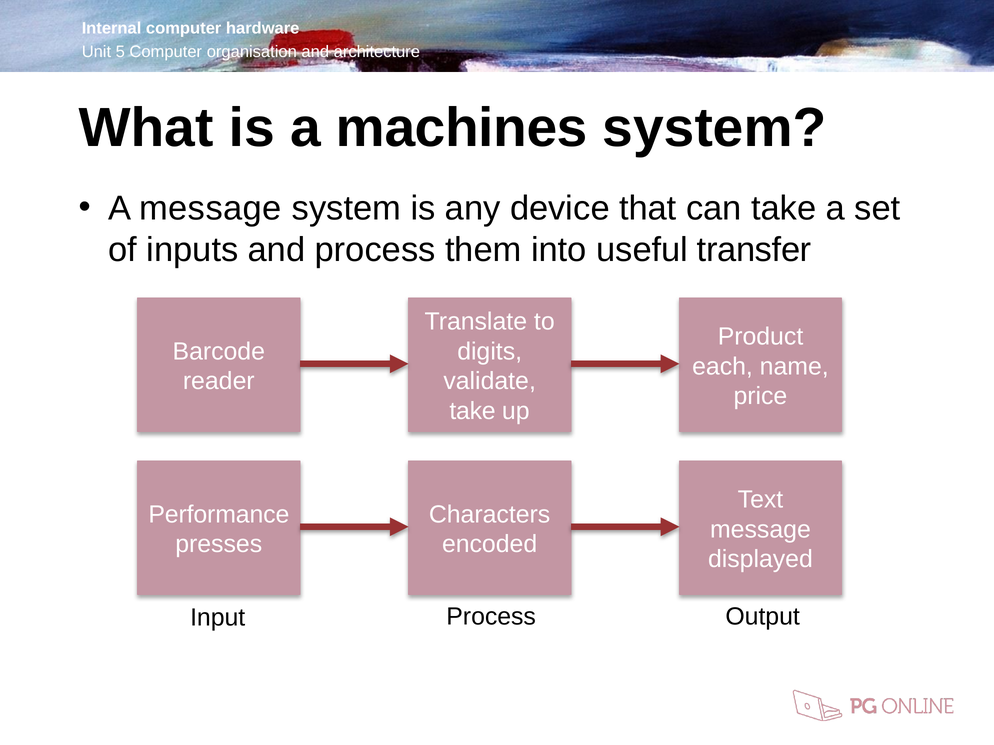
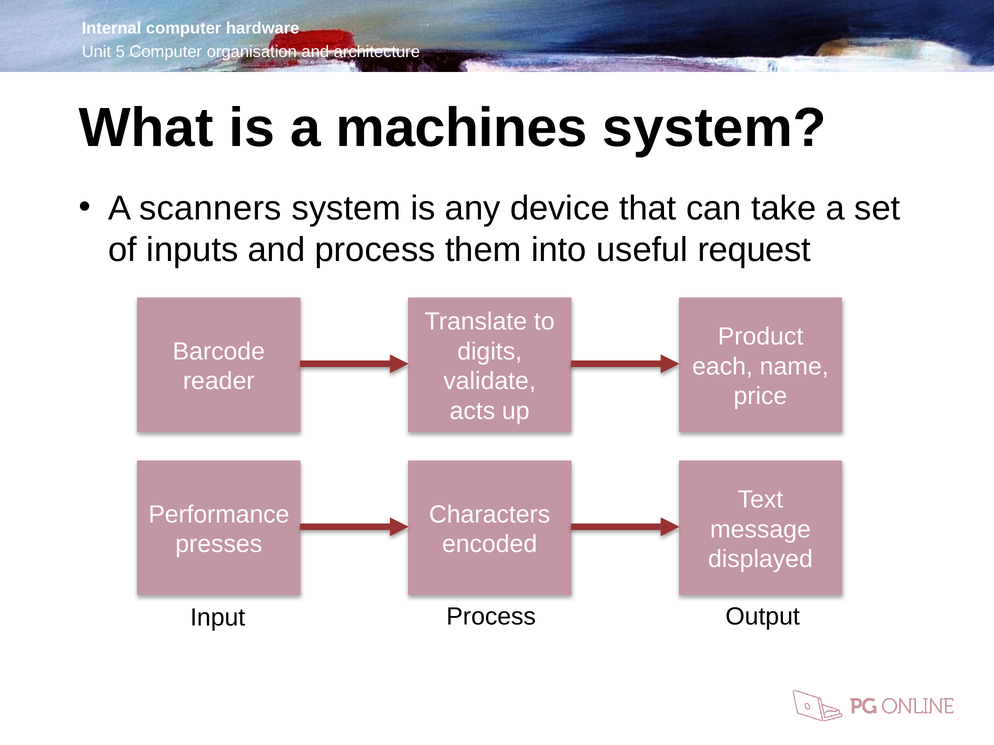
A message: message -> scanners (210, 208)
transfer: transfer -> request (754, 250)
take: take -> acts (472, 411)
